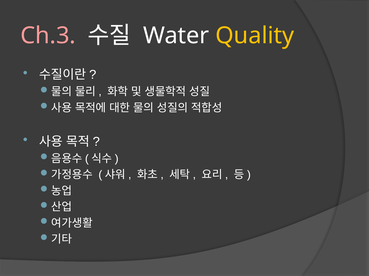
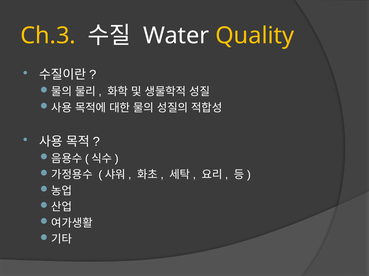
Ch.3 colour: pink -> yellow (48, 36)
